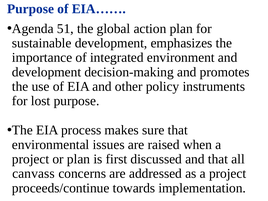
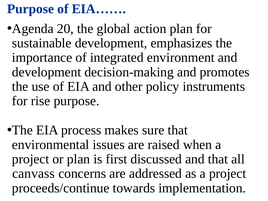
51: 51 -> 20 (65, 29)
lost: lost -> rise (41, 101)
